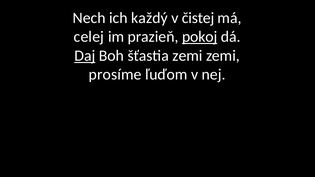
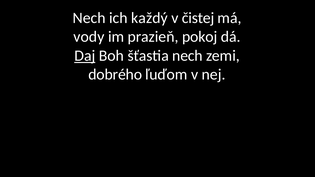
celej: celej -> vody (89, 37)
pokoj underline: present -> none (200, 37)
šťastia zemi: zemi -> nech (187, 56)
prosíme: prosíme -> dobrého (115, 75)
